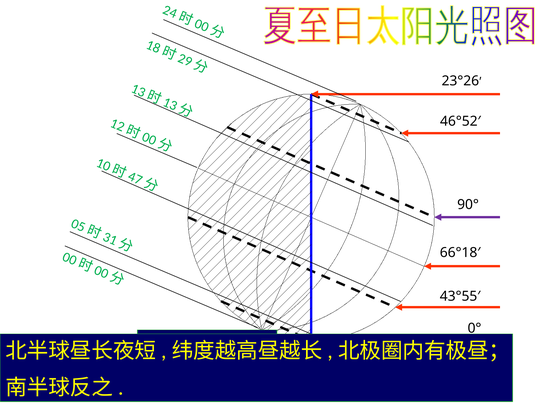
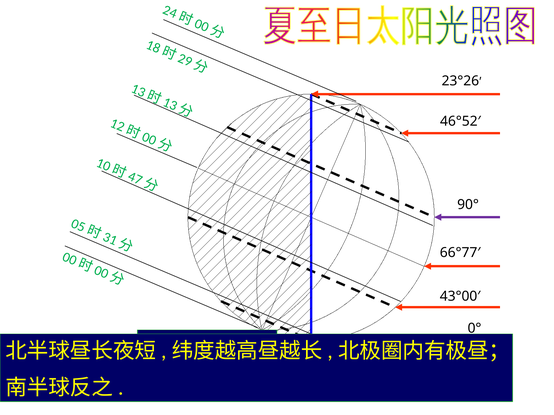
66°18′: 66°18′ -> 66°77′ (460, 253)
43°55′: 43°55′ -> 43°00′ (460, 297)
